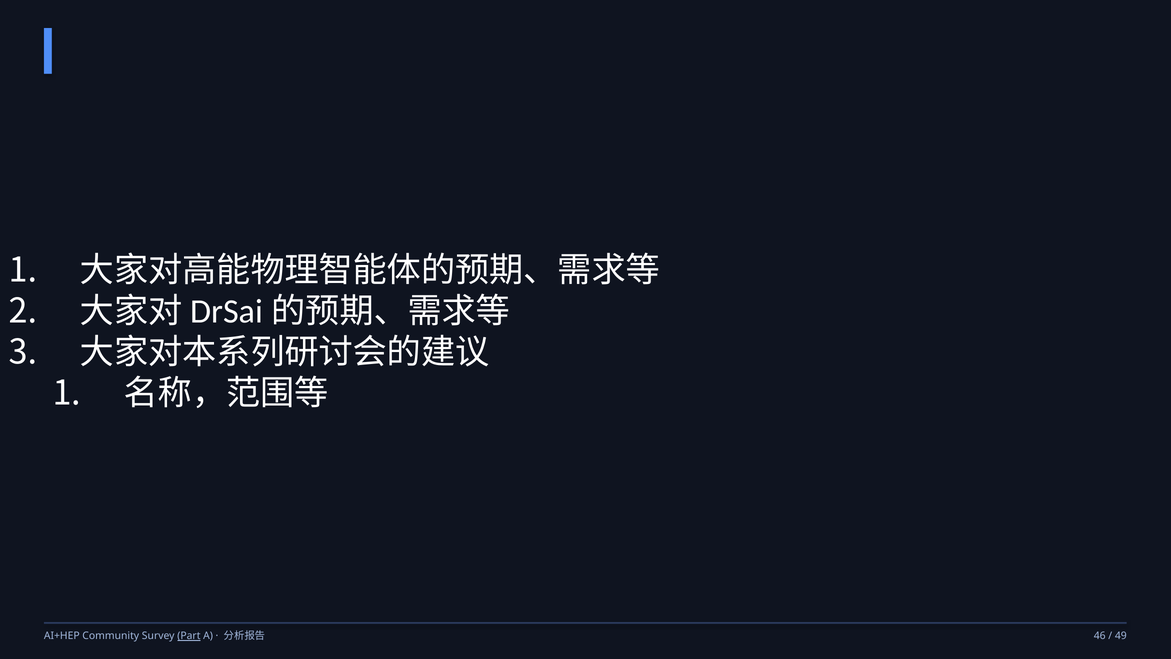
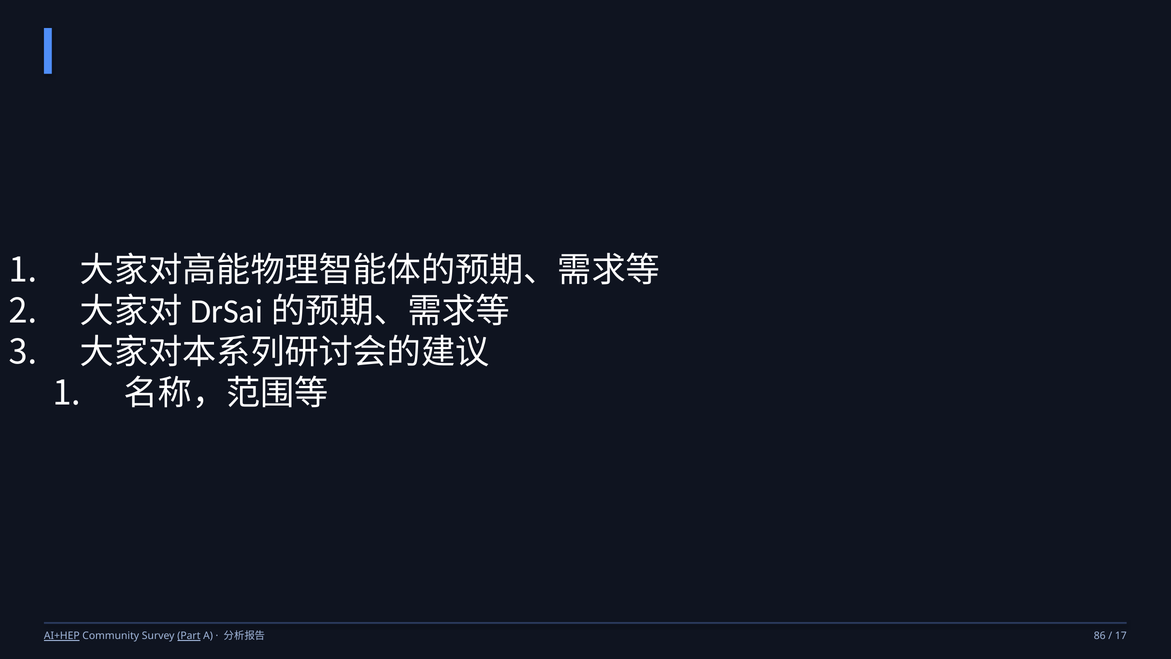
AI+HEP underline: none -> present (62, 636)
46: 46 -> 86 (1100, 636)
49: 49 -> 17 (1121, 636)
